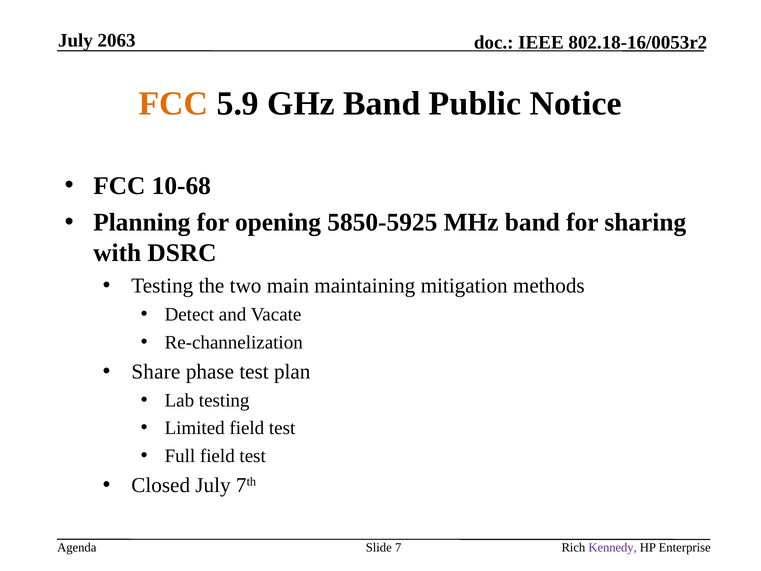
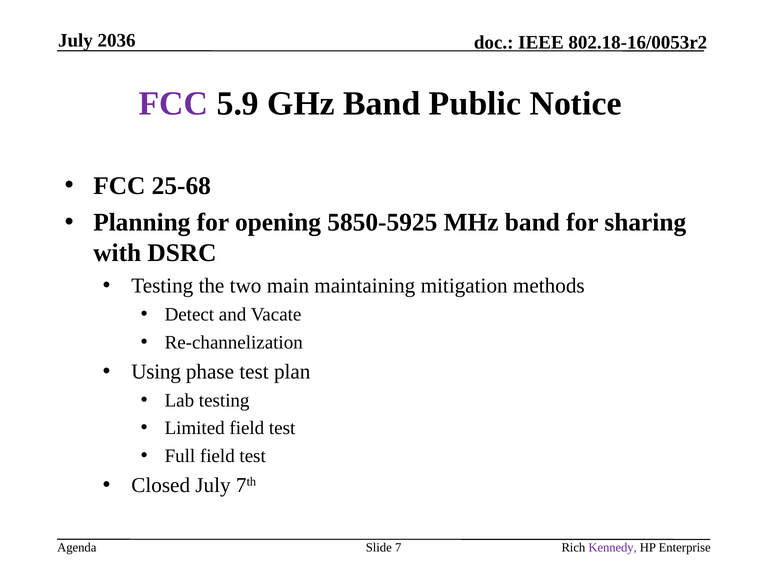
2063: 2063 -> 2036 (117, 40)
FCC colour: orange -> purple (173, 104)
10-68: 10-68 -> 25-68 (181, 186)
Share: Share -> Using (156, 372)
